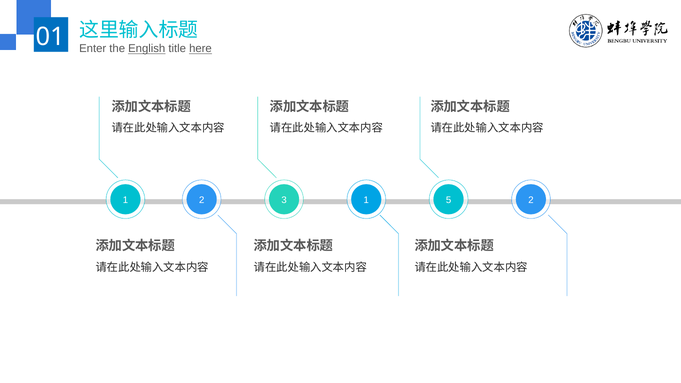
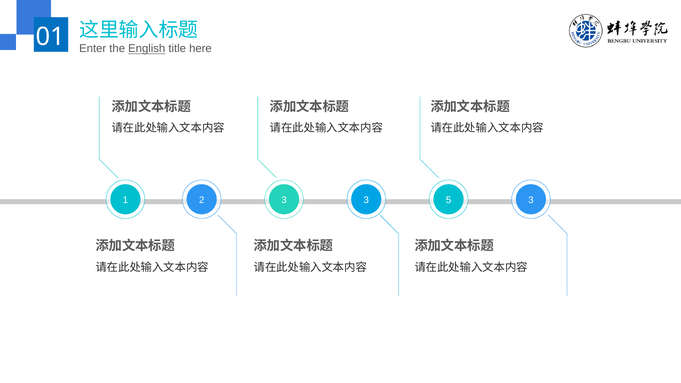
here underline: present -> none (200, 49)
3 1: 1 -> 3 (366, 200)
5 2: 2 -> 3 (531, 200)
